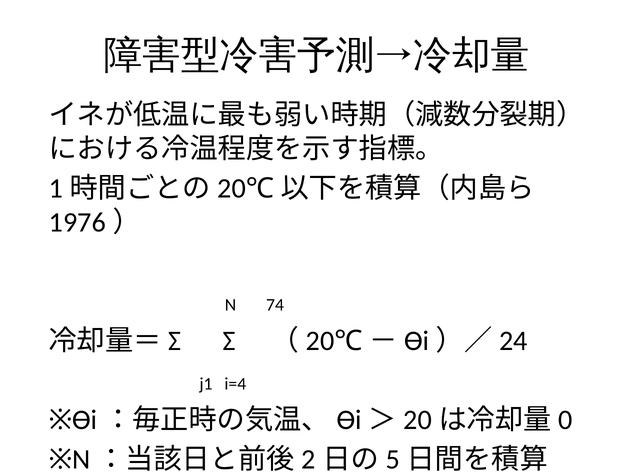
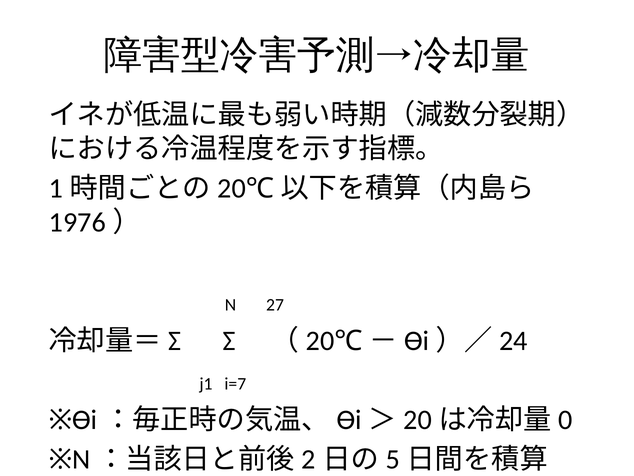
74: 74 -> 27 (275, 305)
i=4: i=4 -> i=7 (235, 383)
